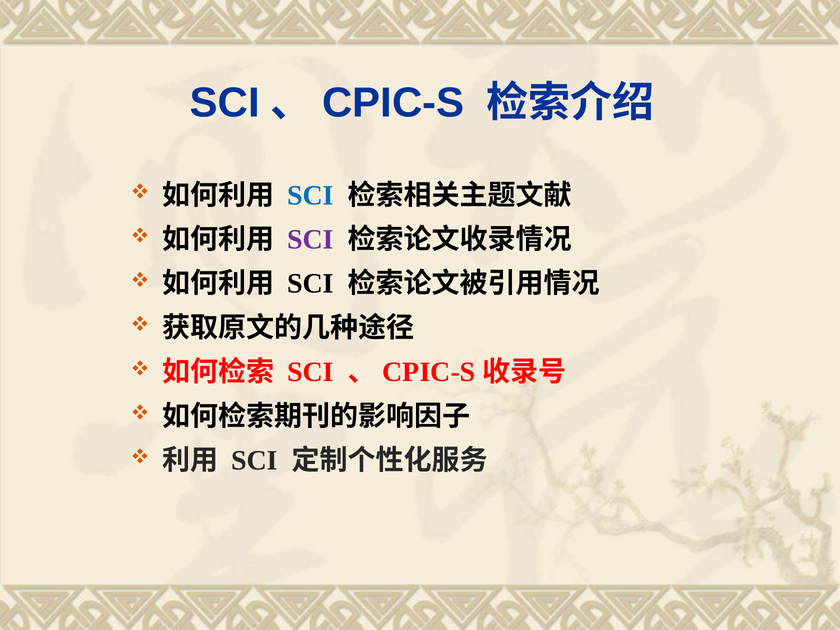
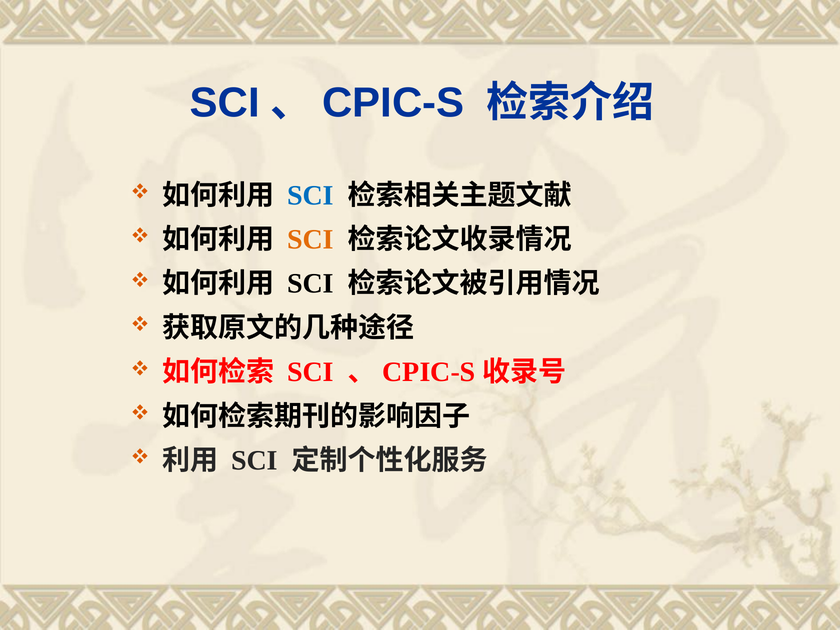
SCI colour: purple -> orange (311, 239)
